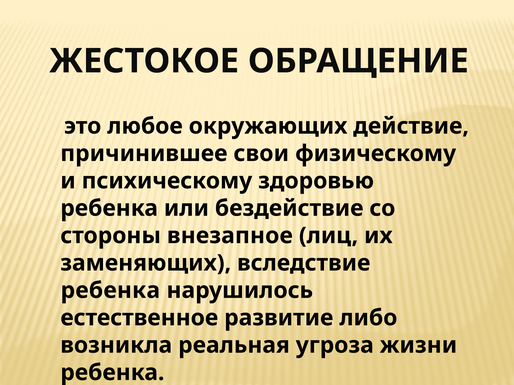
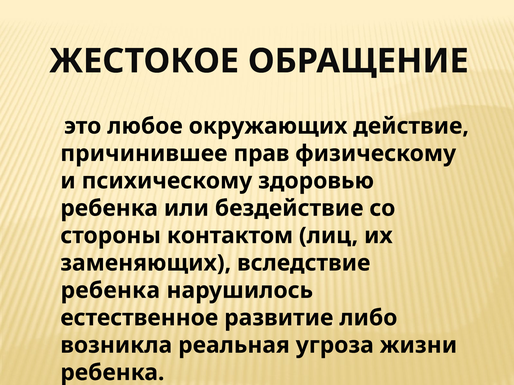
свои: свои -> прав (261, 154)
внезапное: внезапное -> контактом (230, 236)
